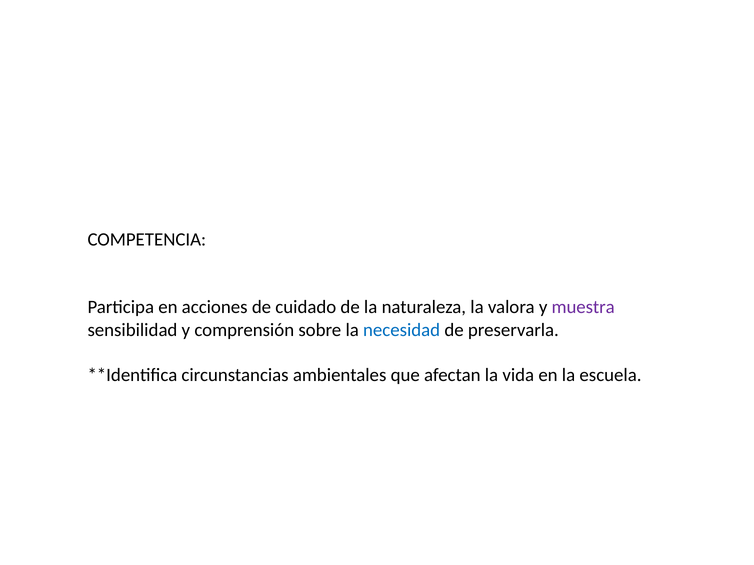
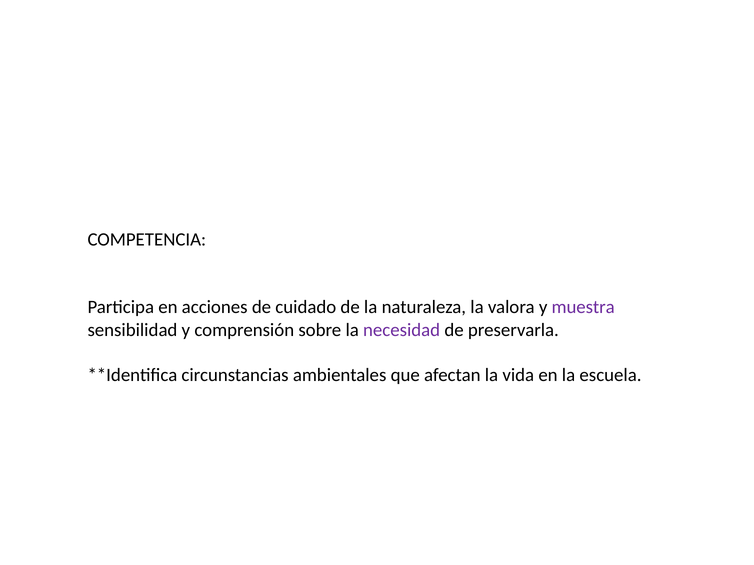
necesidad colour: blue -> purple (402, 330)
